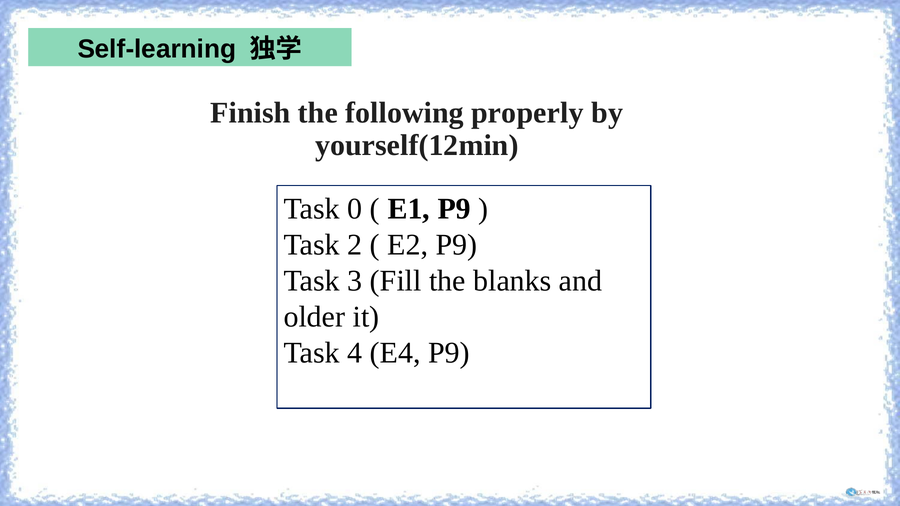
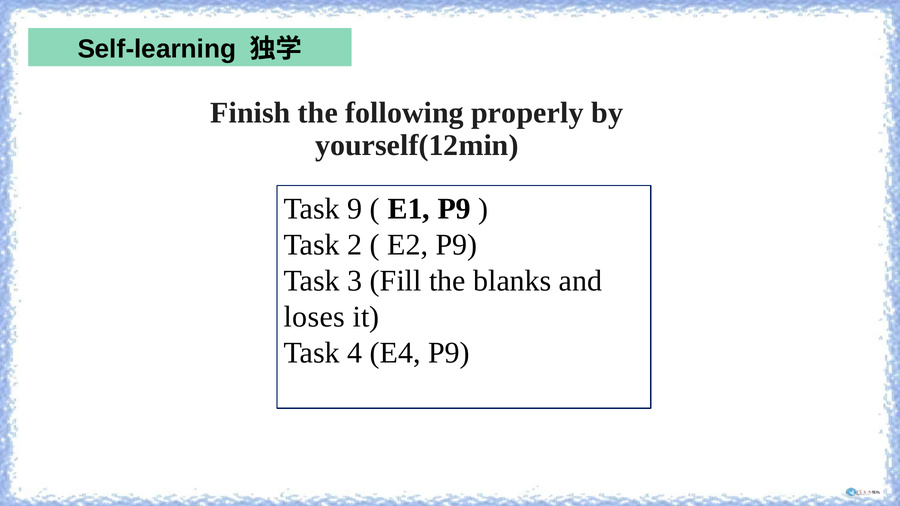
0: 0 -> 9 (355, 209)
older: older -> loses (314, 317)
